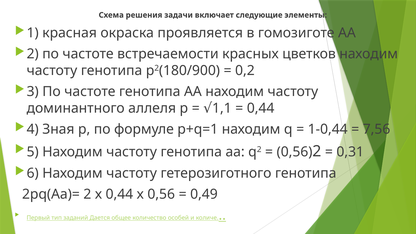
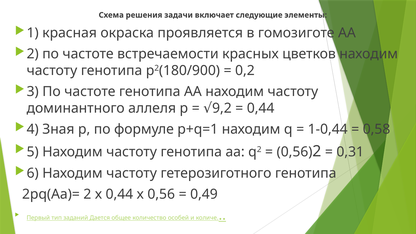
1,1: 1,1 -> 9,2 (222, 108)
7,56: 7,56 -> 0,58 (377, 129)
